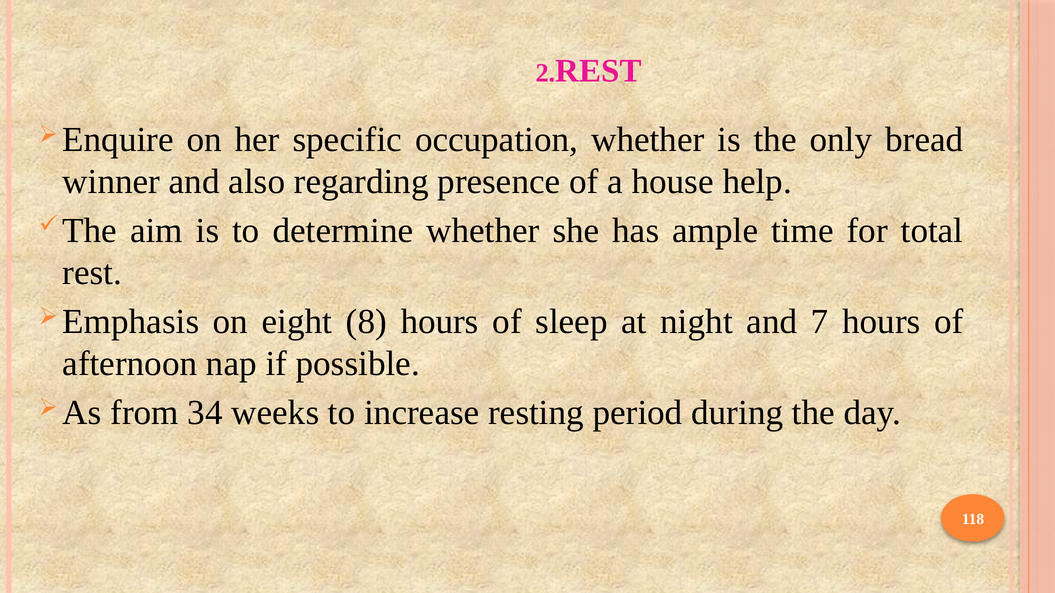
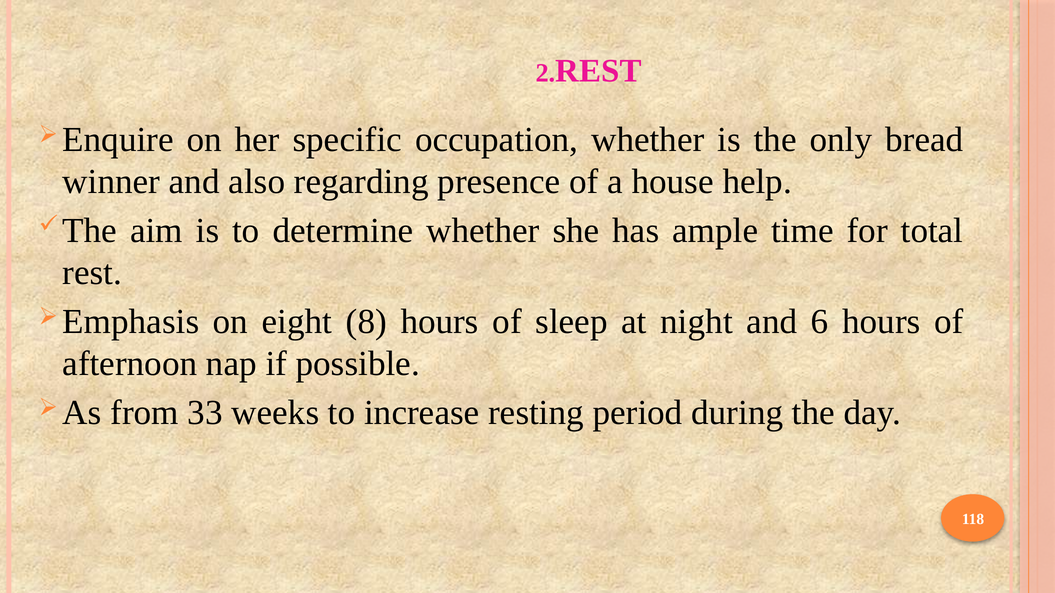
7: 7 -> 6 (820, 322)
34: 34 -> 33 (205, 413)
